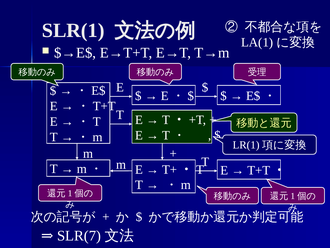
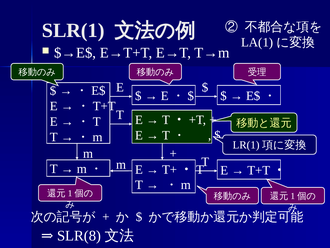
SLR(7: SLR(7 -> SLR(8 (79, 235)
